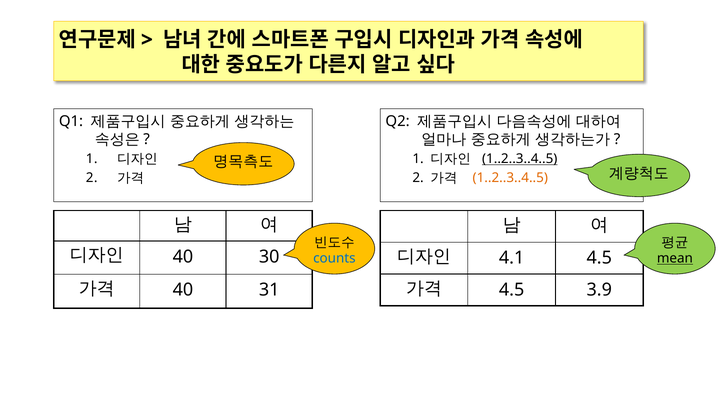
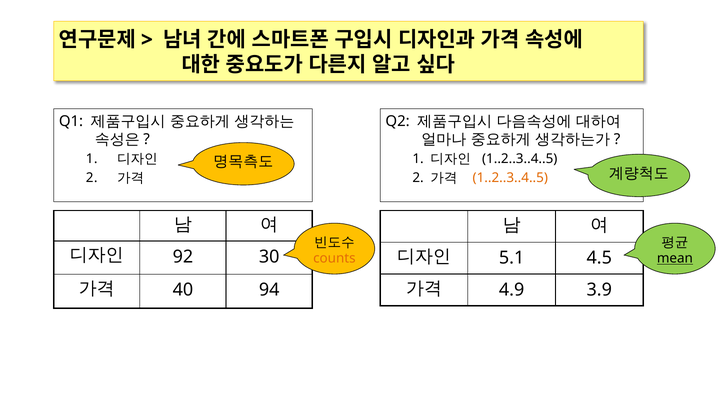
1..2..3..4..5 underline: present -> none (520, 159)
40: 40 -> 92 (183, 257)
4.1: 4.1 -> 5.1 (512, 258)
counts colour: blue -> orange (334, 258)
31: 31 -> 94 (269, 290)
4.5: 4.5 -> 4.9 (512, 290)
